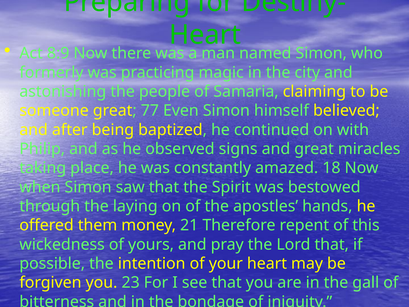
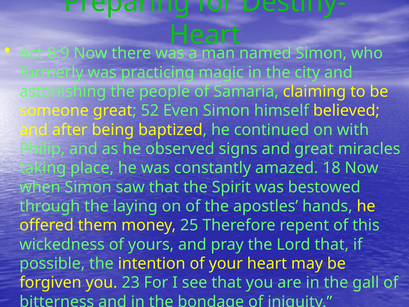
77: 77 -> 52 (150, 111)
21: 21 -> 25 (189, 225)
